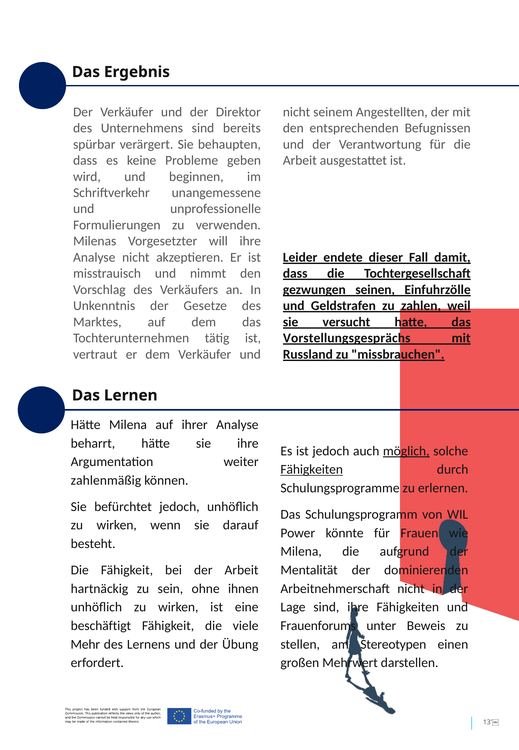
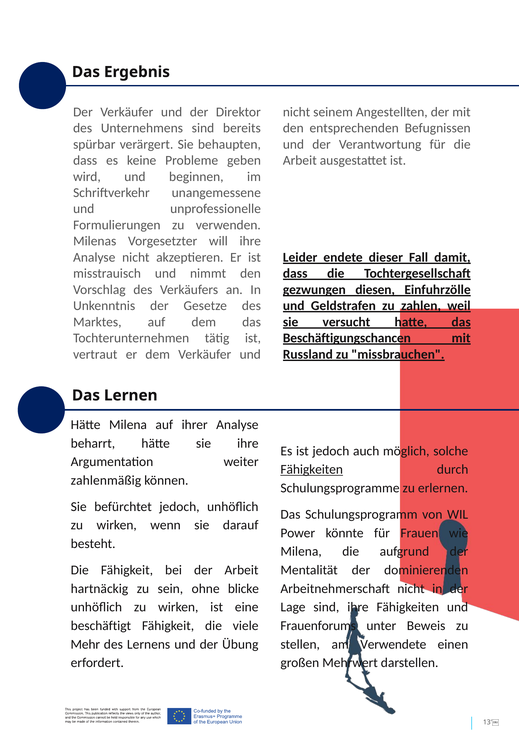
seinen: seinen -> diesen (375, 290)
Vorstellungsgesprächs: Vorstellungsgesprächs -> Beschäftigungschancen (347, 338)
möglich underline: present -> none (406, 451)
ihnen: ihnen -> blicke (243, 588)
Stereotypen: Stereotypen -> Verwendete (393, 644)
